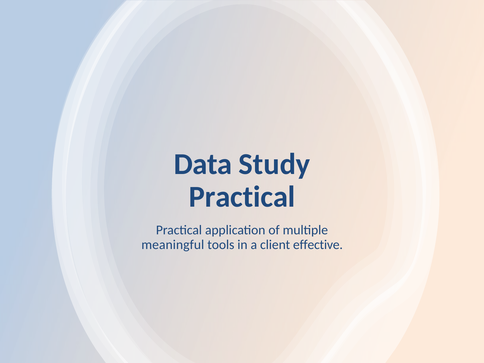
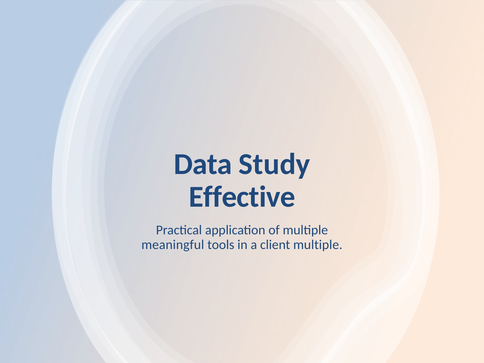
Practical: Practical -> Effective (242, 197)
client effective: effective -> multiple (318, 245)
